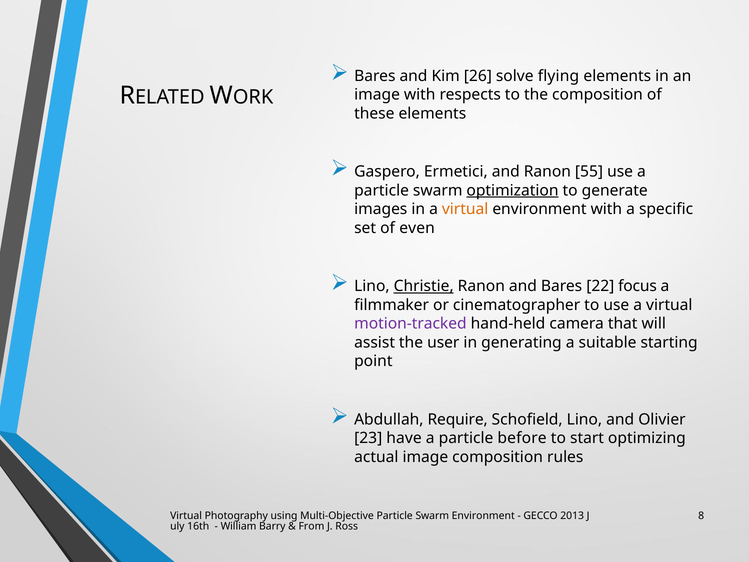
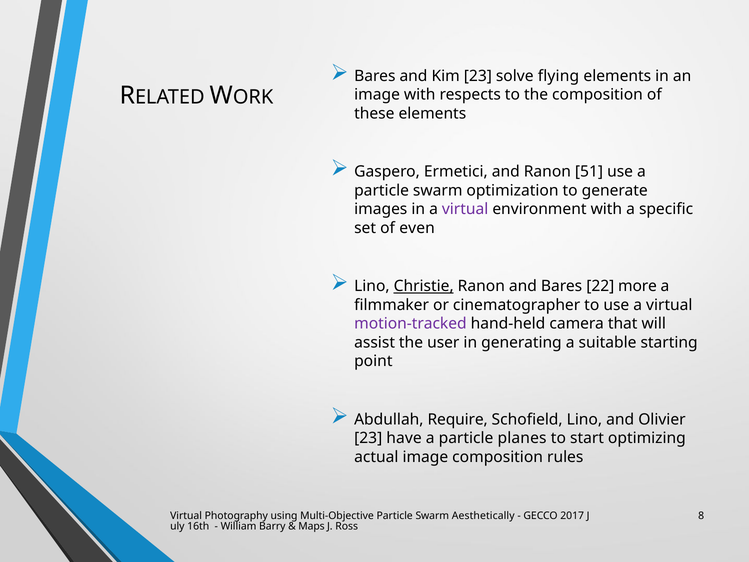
Kim 26: 26 -> 23 (478, 76)
55: 55 -> 51 (589, 172)
optimization underline: present -> none (512, 190)
virtual colour: orange -> purple (465, 209)
focus: focus -> more (638, 286)
before: before -> planes (522, 438)
Swarm Environment: Environment -> Aesthetically (483, 516)
2013: 2013 -> 2017 (572, 516)
From: From -> Maps (312, 526)
